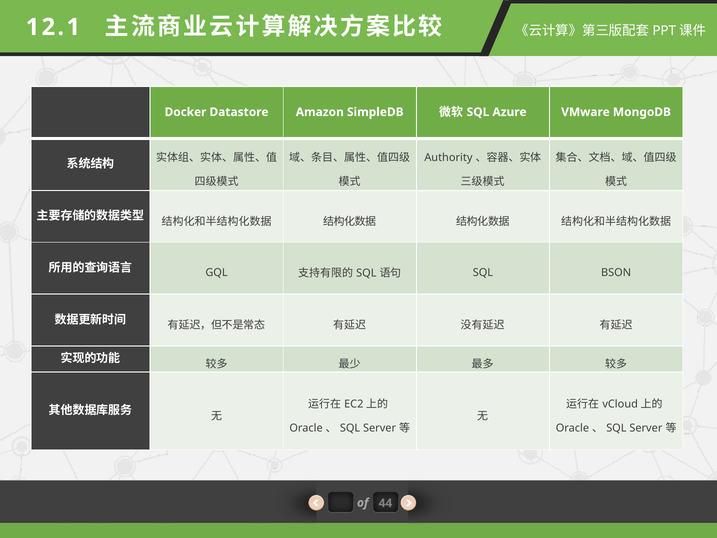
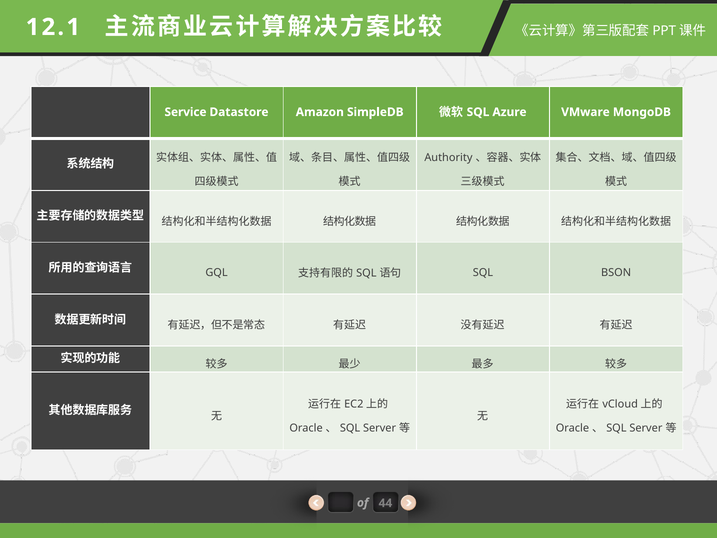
Docker: Docker -> Service (186, 112)
